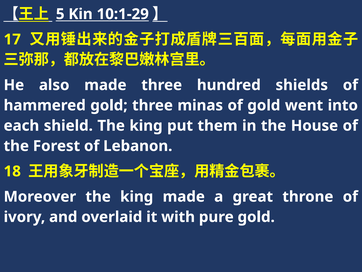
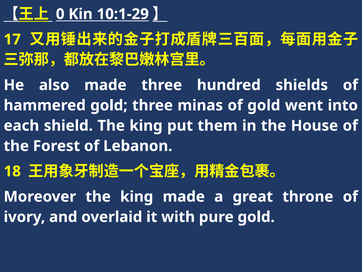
5: 5 -> 0 (60, 14)
